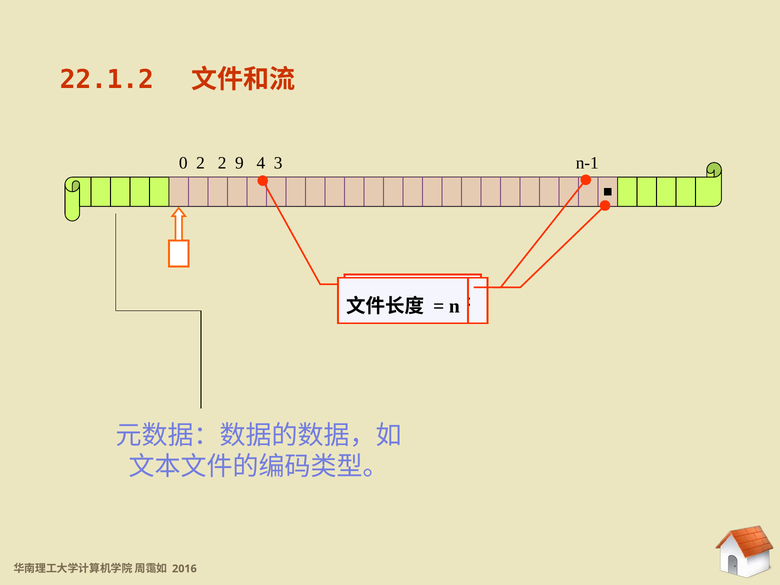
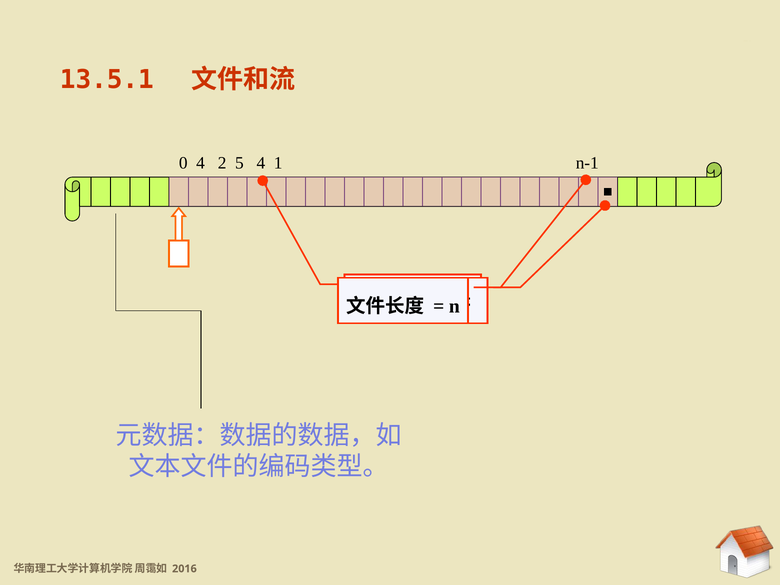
22.1.2: 22.1.2 -> 13.5.1 (107, 80)
0 2: 2 -> 4 (201, 163)
2 9: 9 -> 5 (239, 163)
4 3: 3 -> 1 (278, 163)
